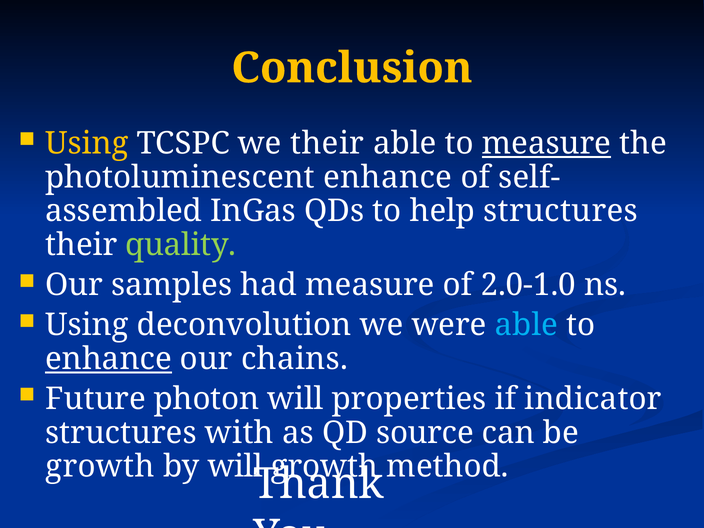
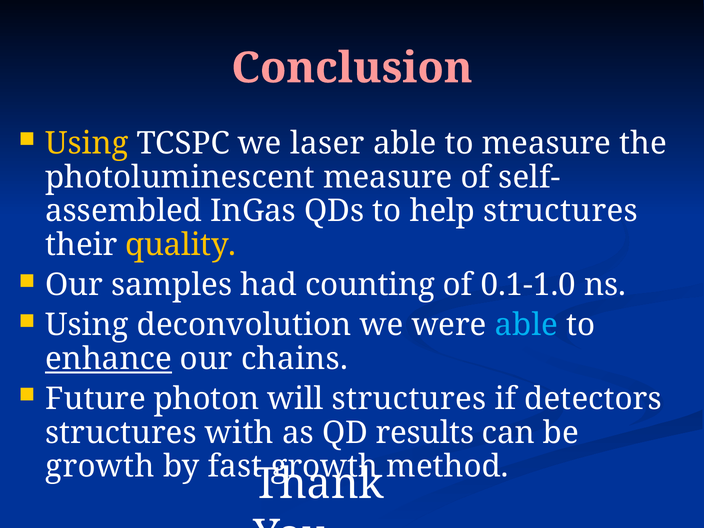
Conclusion colour: yellow -> pink (352, 68)
we their: their -> laser (327, 143)
measure underline: present -> none (546, 143)
photoluminescent enhance: enhance -> measure (388, 177)
quality colour: light green -> yellow (181, 245)
had measure: measure -> counting (370, 285)
2.0-1.0: 2.0-1.0 -> 0.1-1.0 (528, 285)
will properties: properties -> structures (409, 399)
indicator: indicator -> detectors (593, 399)
source: source -> results (425, 433)
by will: will -> fast (235, 467)
